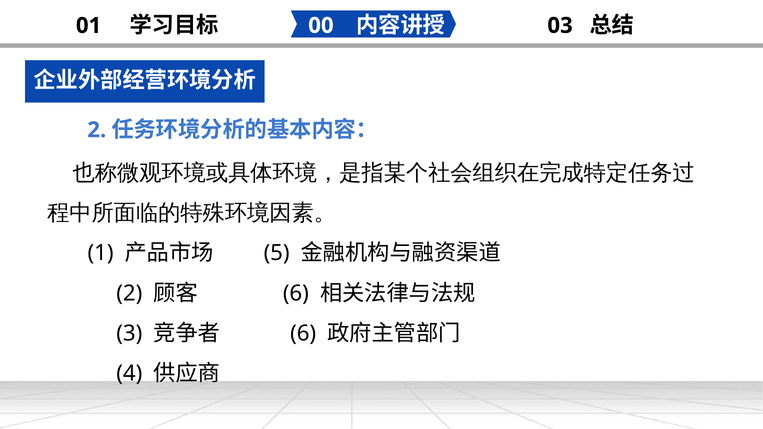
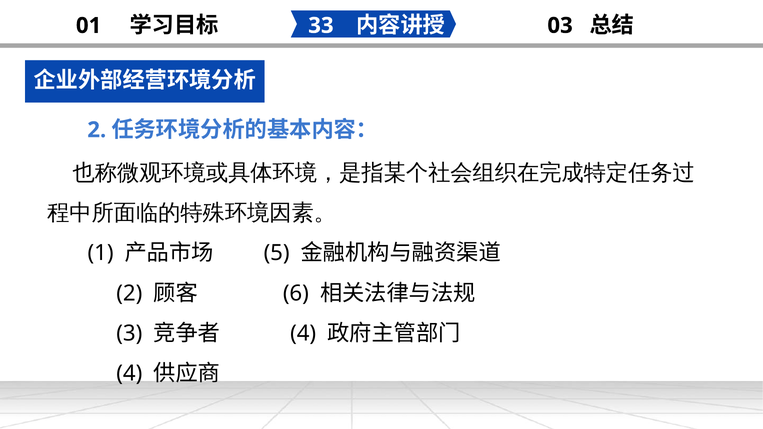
00: 00 -> 33 (321, 26)
6: 6 -> 4 (303, 333)
